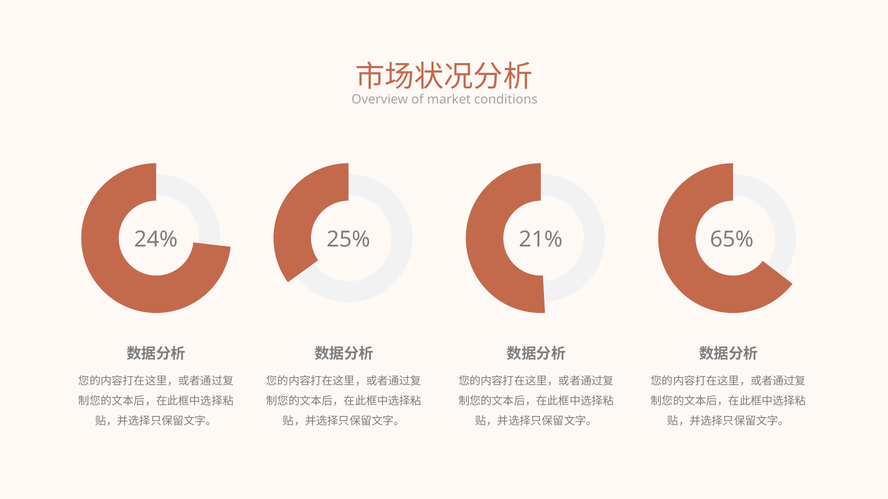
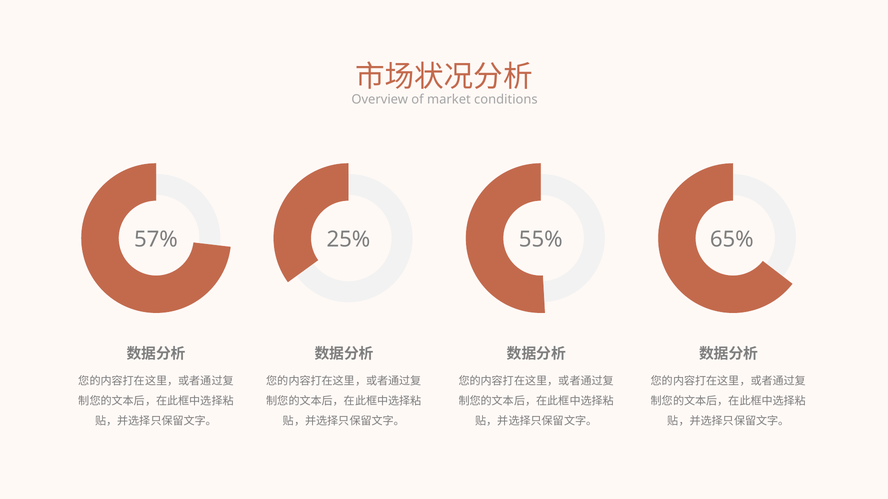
24%: 24% -> 57% (156, 240)
21%: 21% -> 55% (541, 240)
